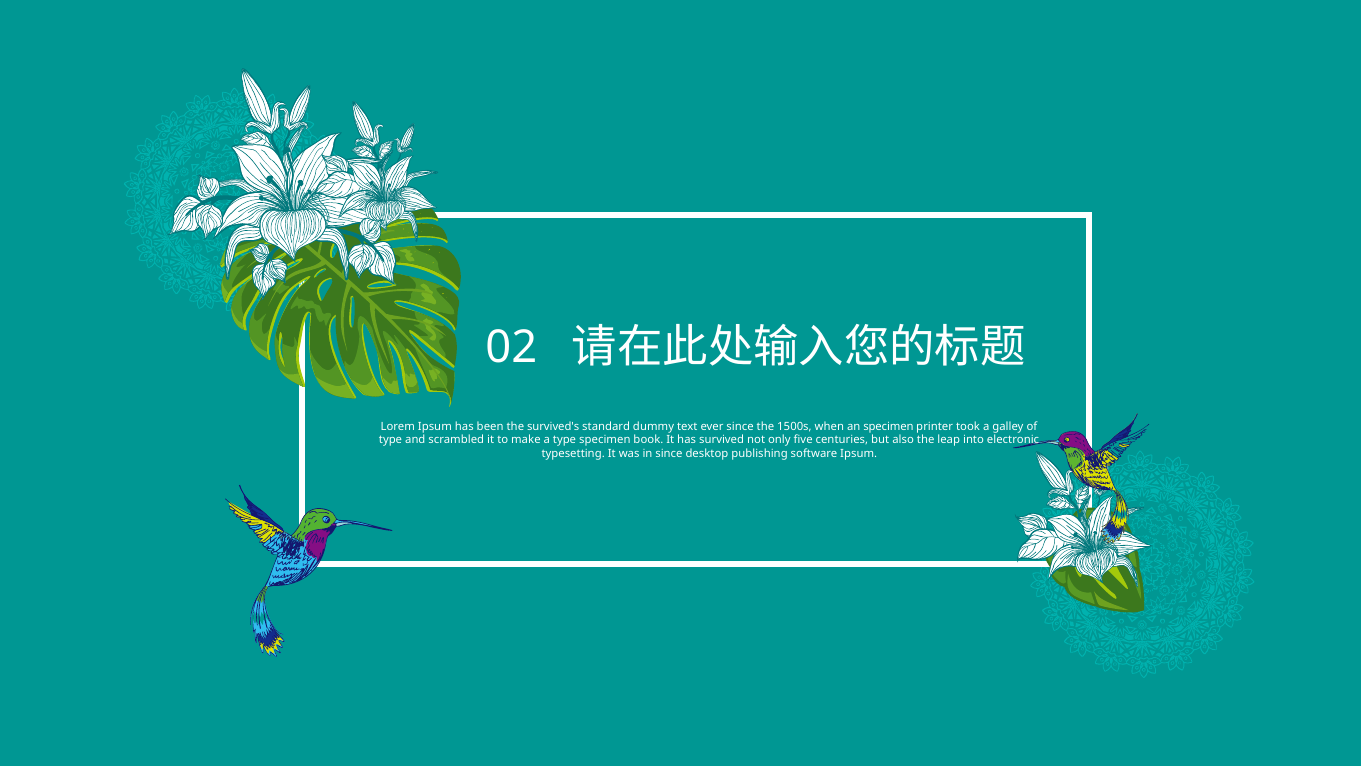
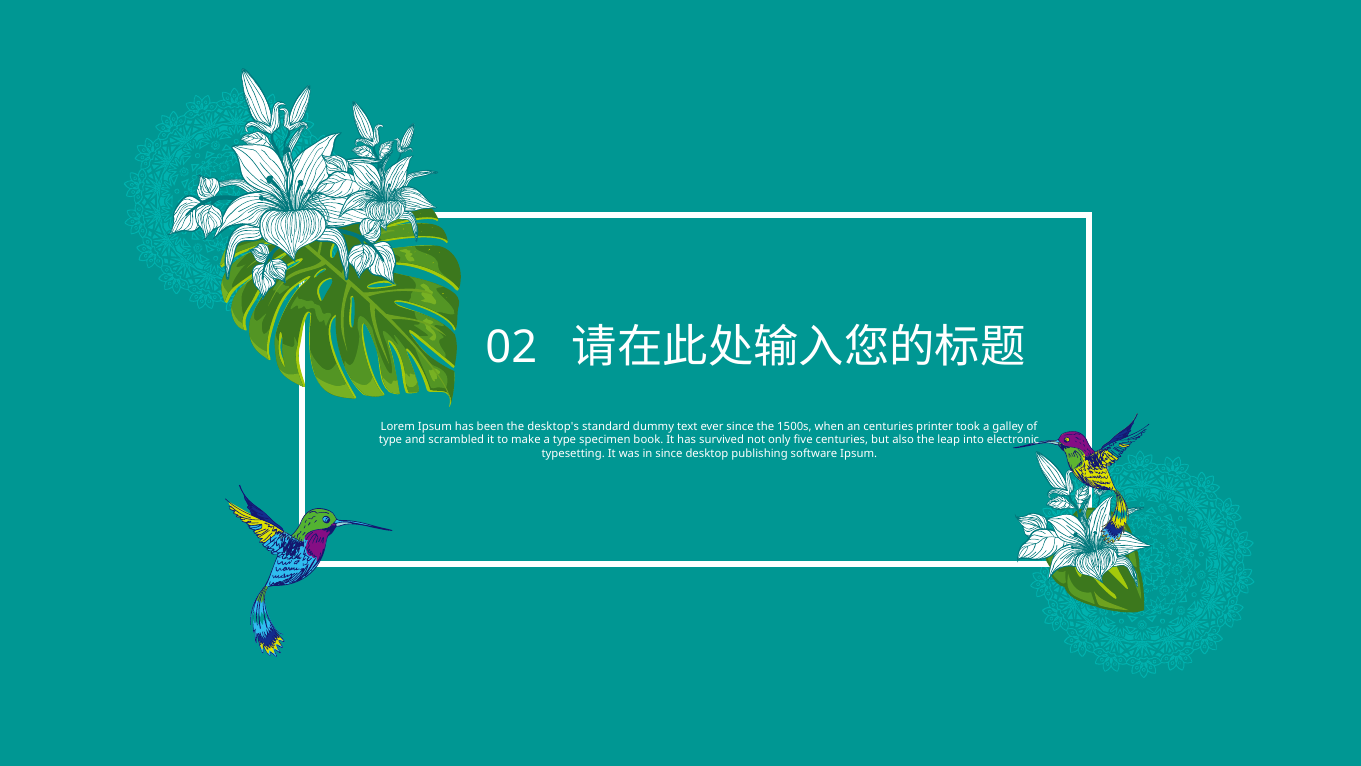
survived's: survived's -> desktop's (553, 426)
an specimen: specimen -> centuries (888, 426)
